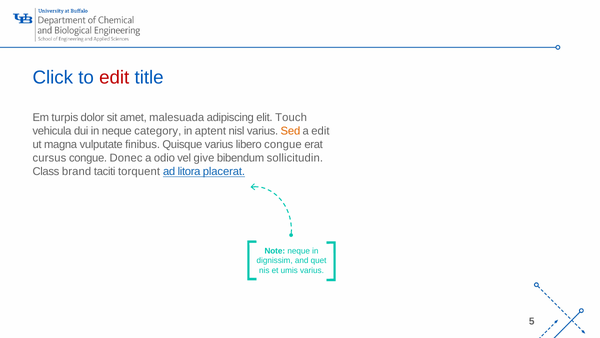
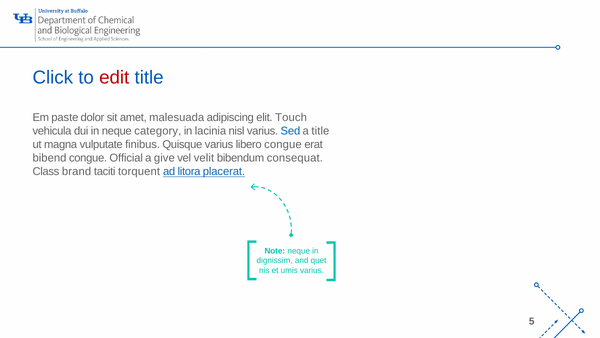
turpis: turpis -> paste (65, 118)
aptent: aptent -> lacinia (210, 131)
Sed colour: orange -> blue (290, 131)
a edit: edit -> title (320, 131)
cursus: cursus -> bibend (50, 158)
Donec: Donec -> Official (126, 158)
odio: odio -> give (164, 158)
give: give -> velit (204, 158)
sollicitudin: sollicitudin -> consequat (295, 158)
